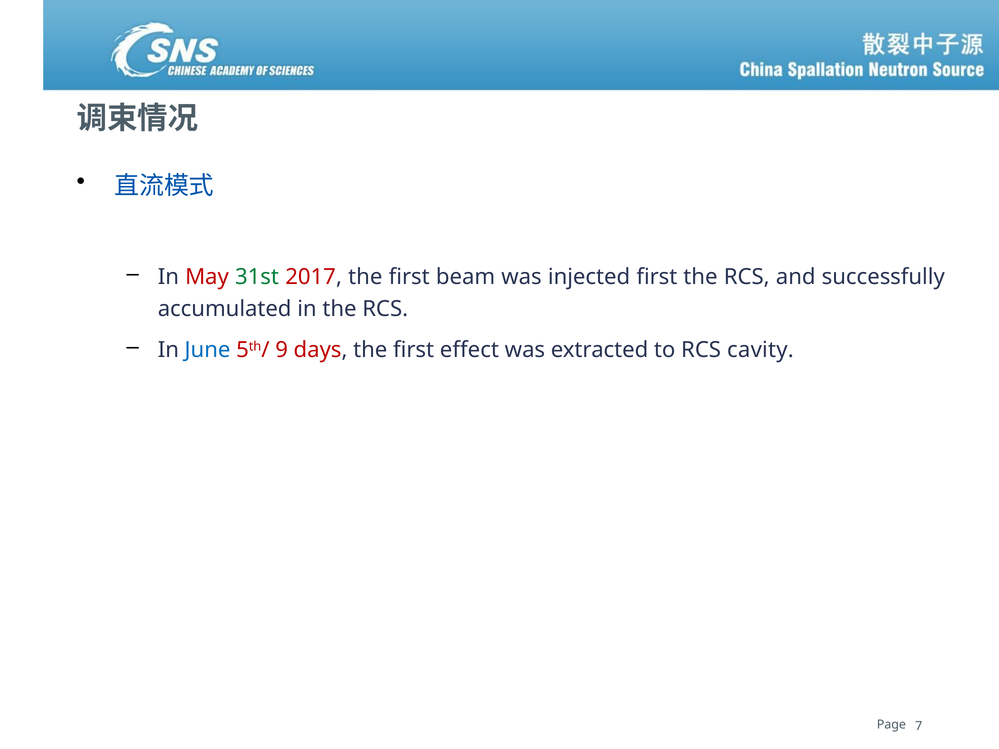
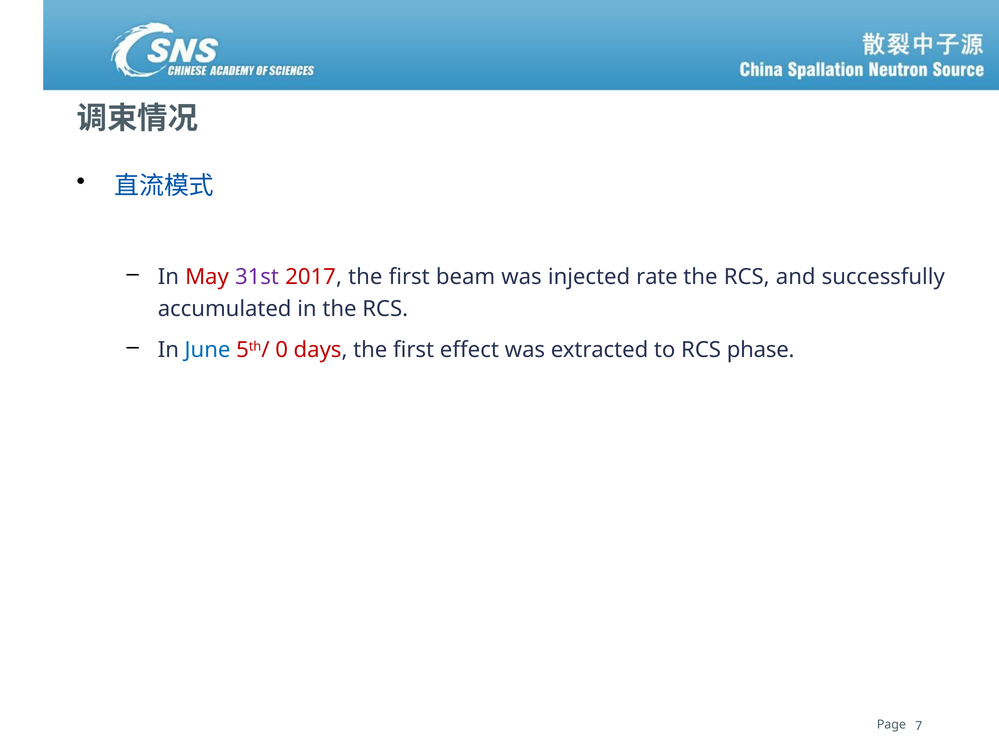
31st colour: green -> purple (257, 277)
injected first: first -> rate (657, 277)
9: 9 -> 0 (282, 350)
cavity: cavity -> phase (761, 350)
